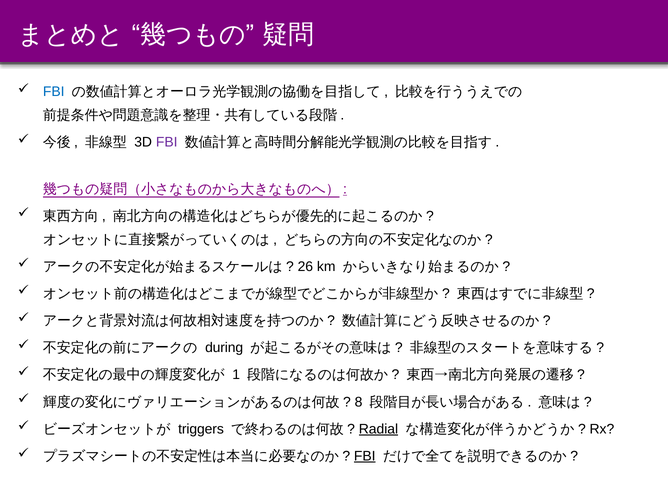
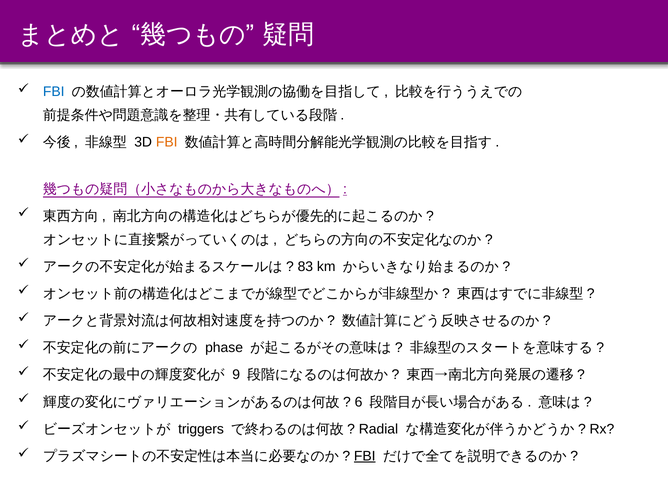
FBI colour: purple -> orange (167, 142)
26: 26 -> 83 (305, 267)
during: during -> phase (224, 348)
1: 1 -> 9 (236, 375)
8: 8 -> 6 (359, 402)
Radial underline: present -> none (378, 429)
